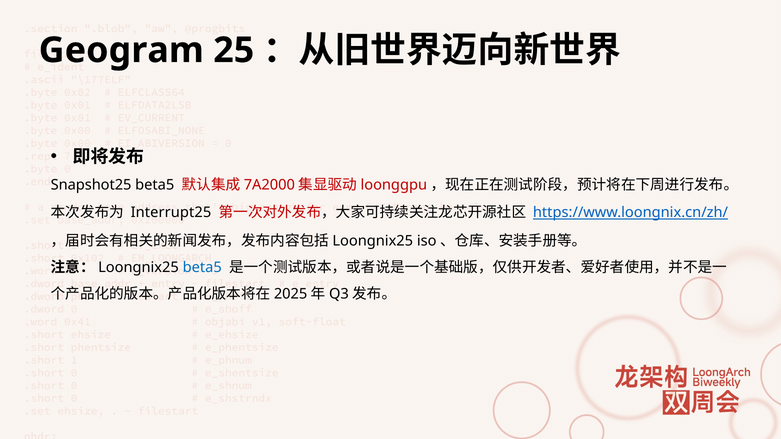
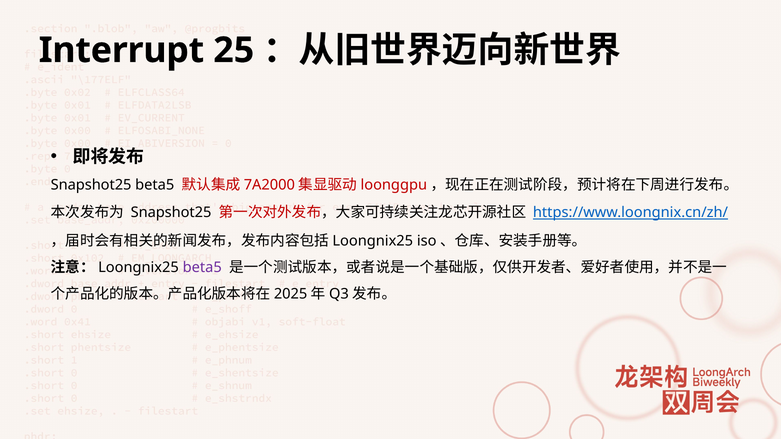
Geogram: Geogram -> Interrupt (121, 50)
Interrupt25: Interrupt25 -> Snapshot25 (171, 213)
beta5 colour: blue -> purple (202, 268)
